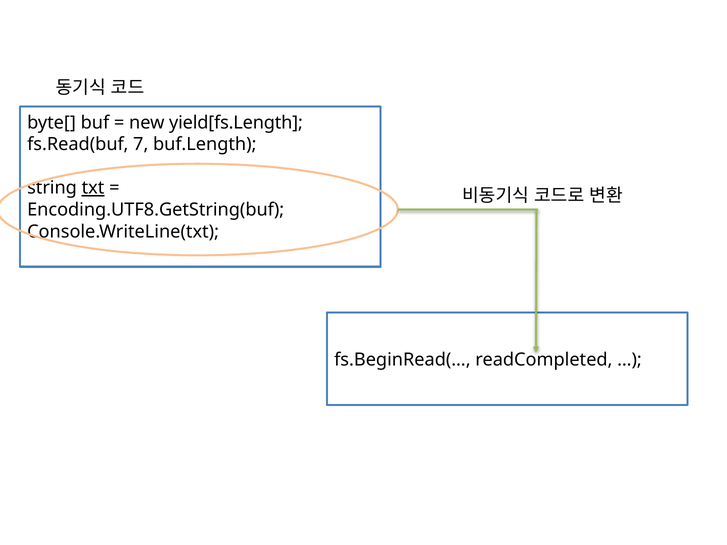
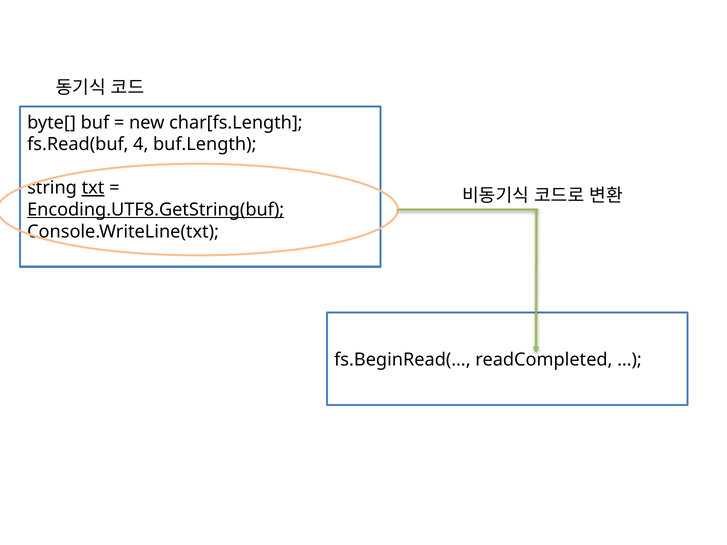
yield[fs.Length: yield[fs.Length -> char[fs.Length (236, 123)
7: 7 -> 4 (141, 144)
Encoding.UTF8.GetString(buf underline: none -> present (156, 210)
